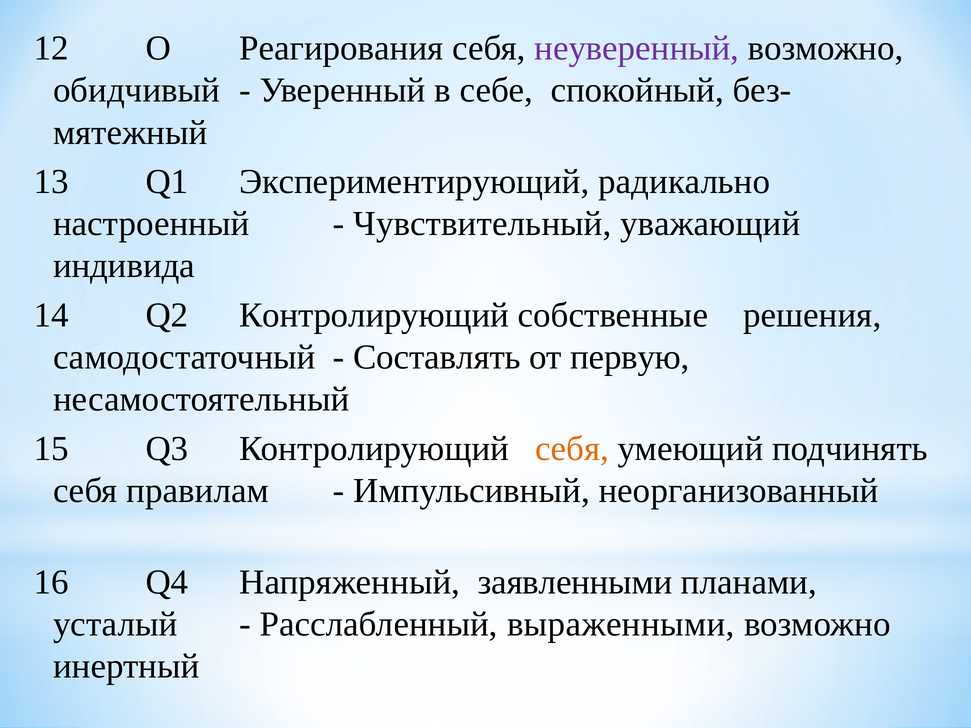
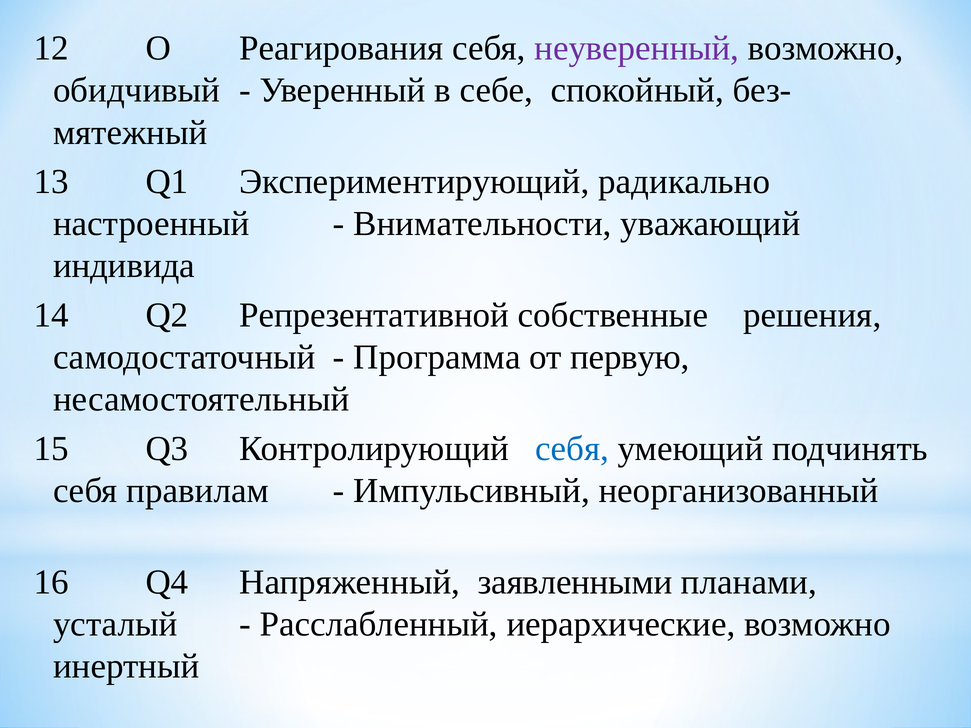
Чувствительный: Чувствительный -> Внимательности (482, 224)
Q2 Контролирующий: Контролирующий -> Репрезентативной (374, 315)
Составлять: Составлять -> Программа (437, 357)
себя colour: orange -> blue (572, 449)
выраженными: выраженными -> иерархические (621, 624)
